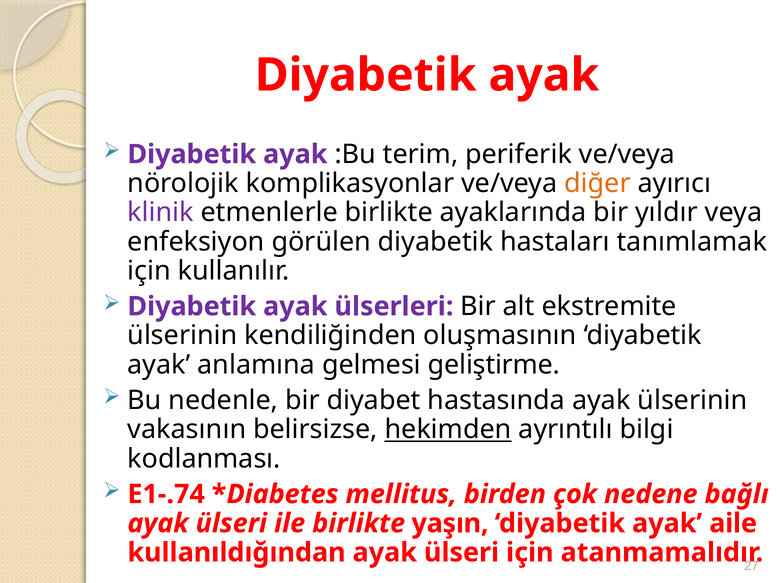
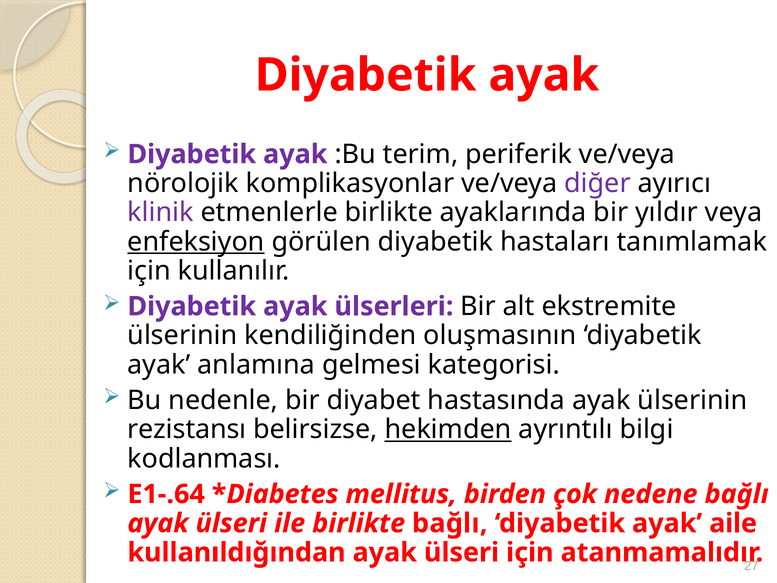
diğer colour: orange -> purple (597, 183)
enfeksiyon underline: none -> present (196, 242)
geliştirme: geliştirme -> kategorisi (494, 365)
vakasının: vakasının -> rezistansı (187, 429)
E1-.74: E1-.74 -> E1-.64 (166, 494)
birlikte yaşın: yaşın -> bağlı (450, 523)
